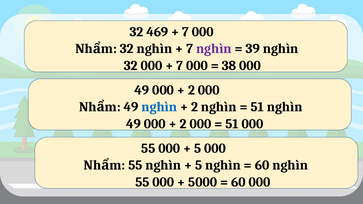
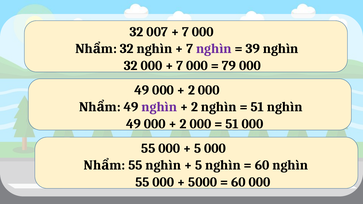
469: 469 -> 007 (157, 32)
38: 38 -> 79 (229, 66)
nghìn colour: blue -> purple (159, 107)
